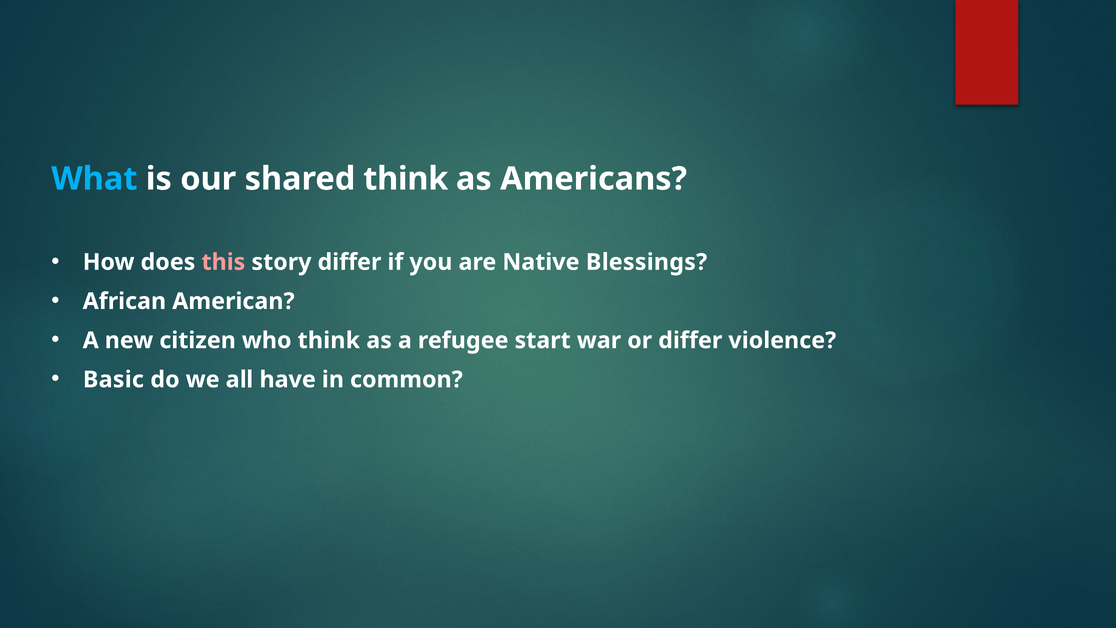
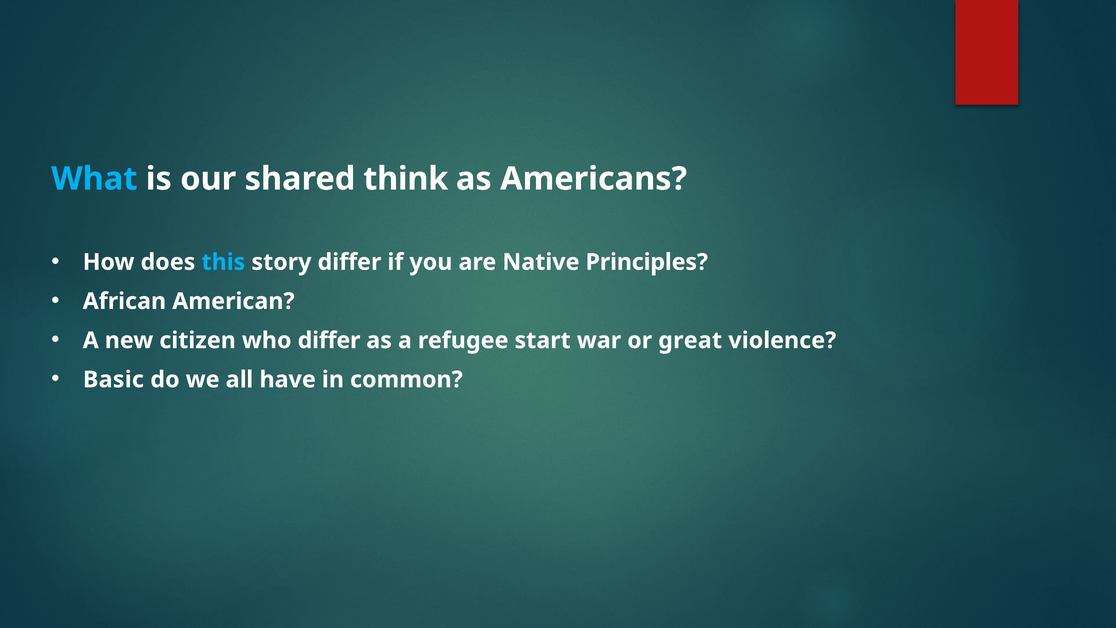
this colour: pink -> light blue (223, 262)
Blessings: Blessings -> Principles (647, 262)
who think: think -> differ (329, 340)
or differ: differ -> great (690, 340)
